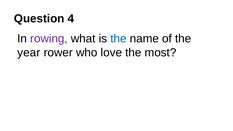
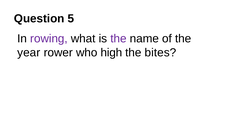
4: 4 -> 5 (71, 19)
the colour: blue -> purple (118, 39)
love: love -> high (111, 53)
most: most -> bites (160, 53)
